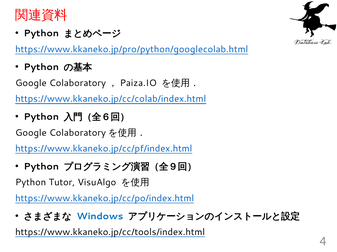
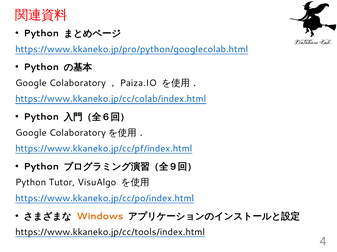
Windows colour: blue -> orange (100, 217)
